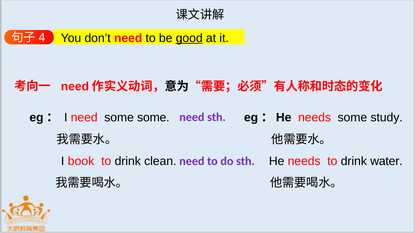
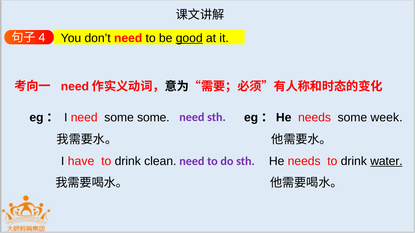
study: study -> week (387, 118)
book: book -> have (81, 161)
water underline: none -> present (386, 161)
